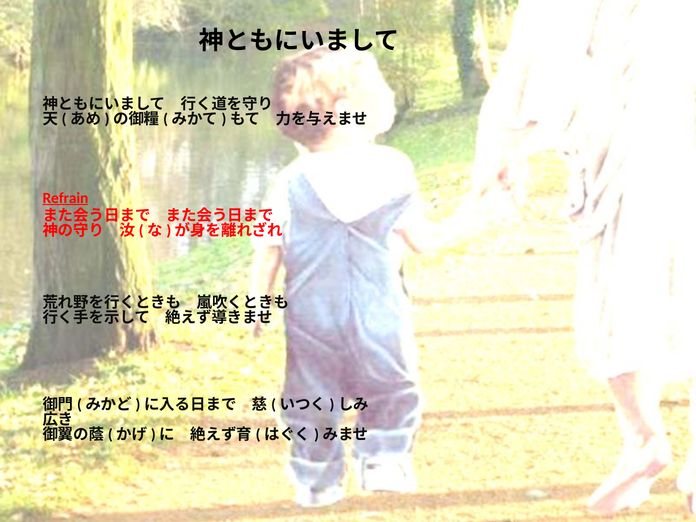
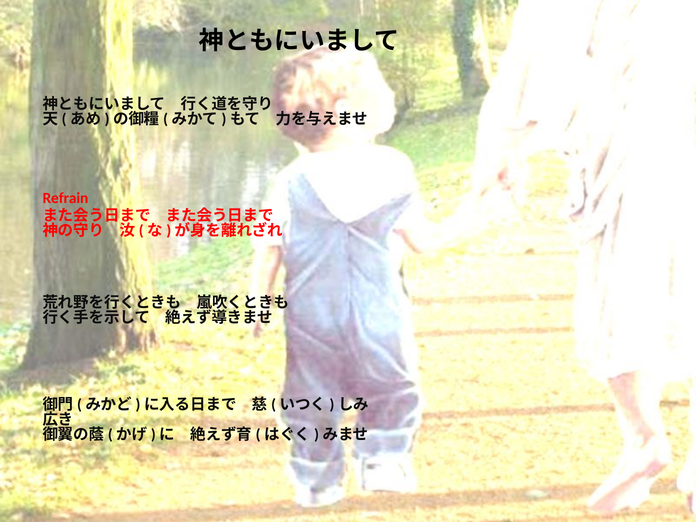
Refrain underline: present -> none (65, 198)
